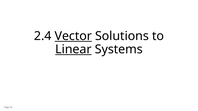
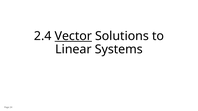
Linear underline: present -> none (73, 49)
